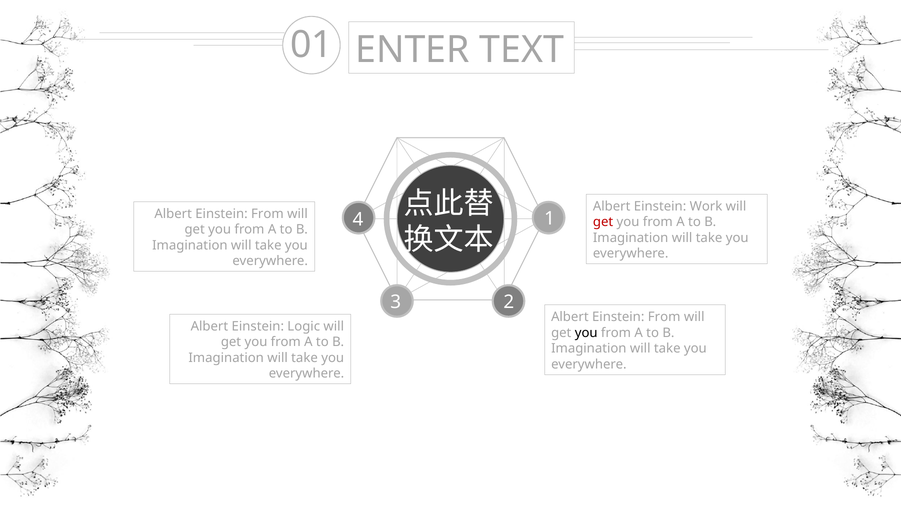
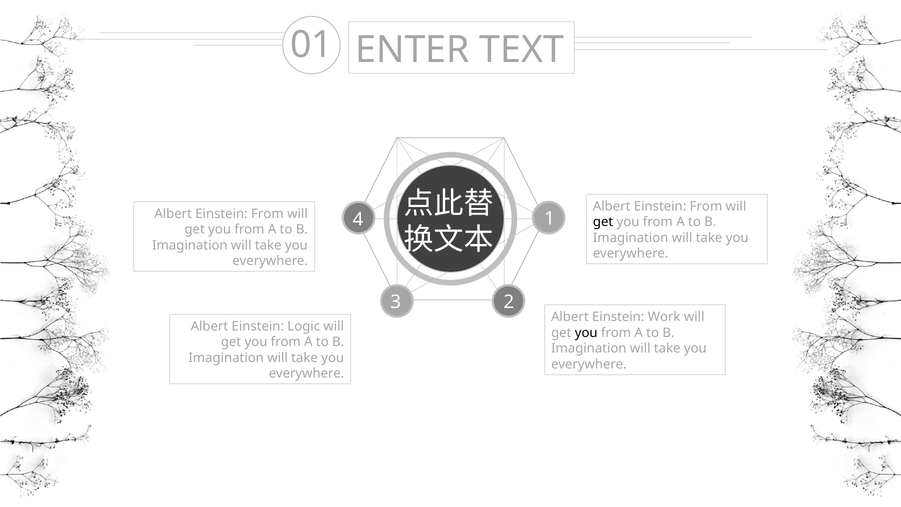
Work: Work -> From (706, 206)
get colour: red -> black (603, 222)
From: From -> Work (664, 317)
